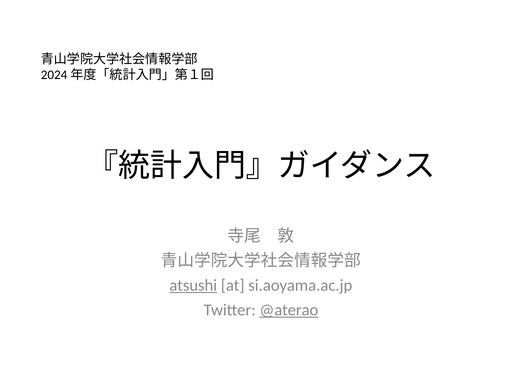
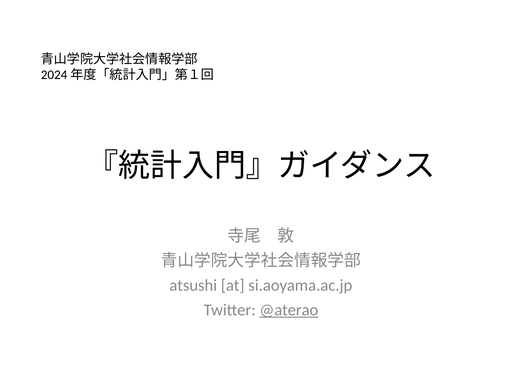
atsushi underline: present -> none (193, 285)
